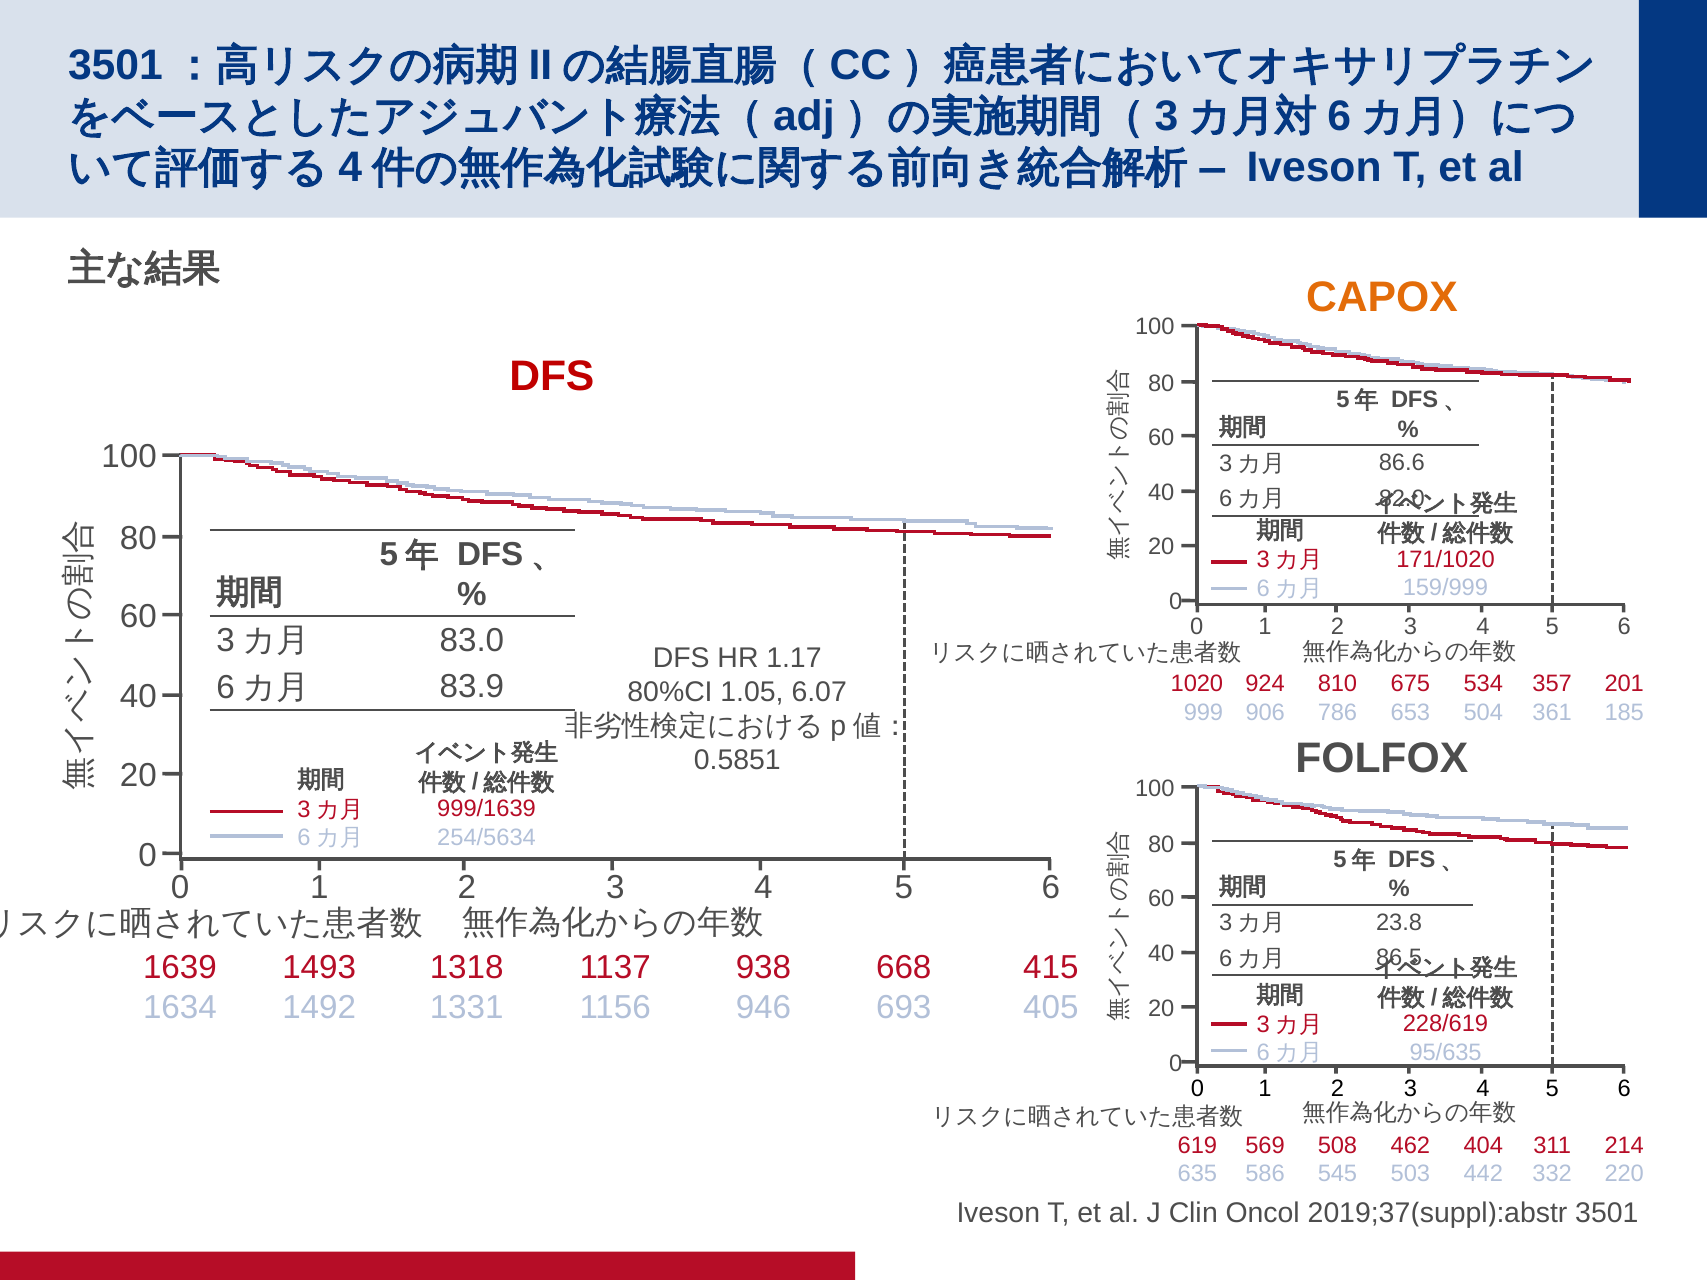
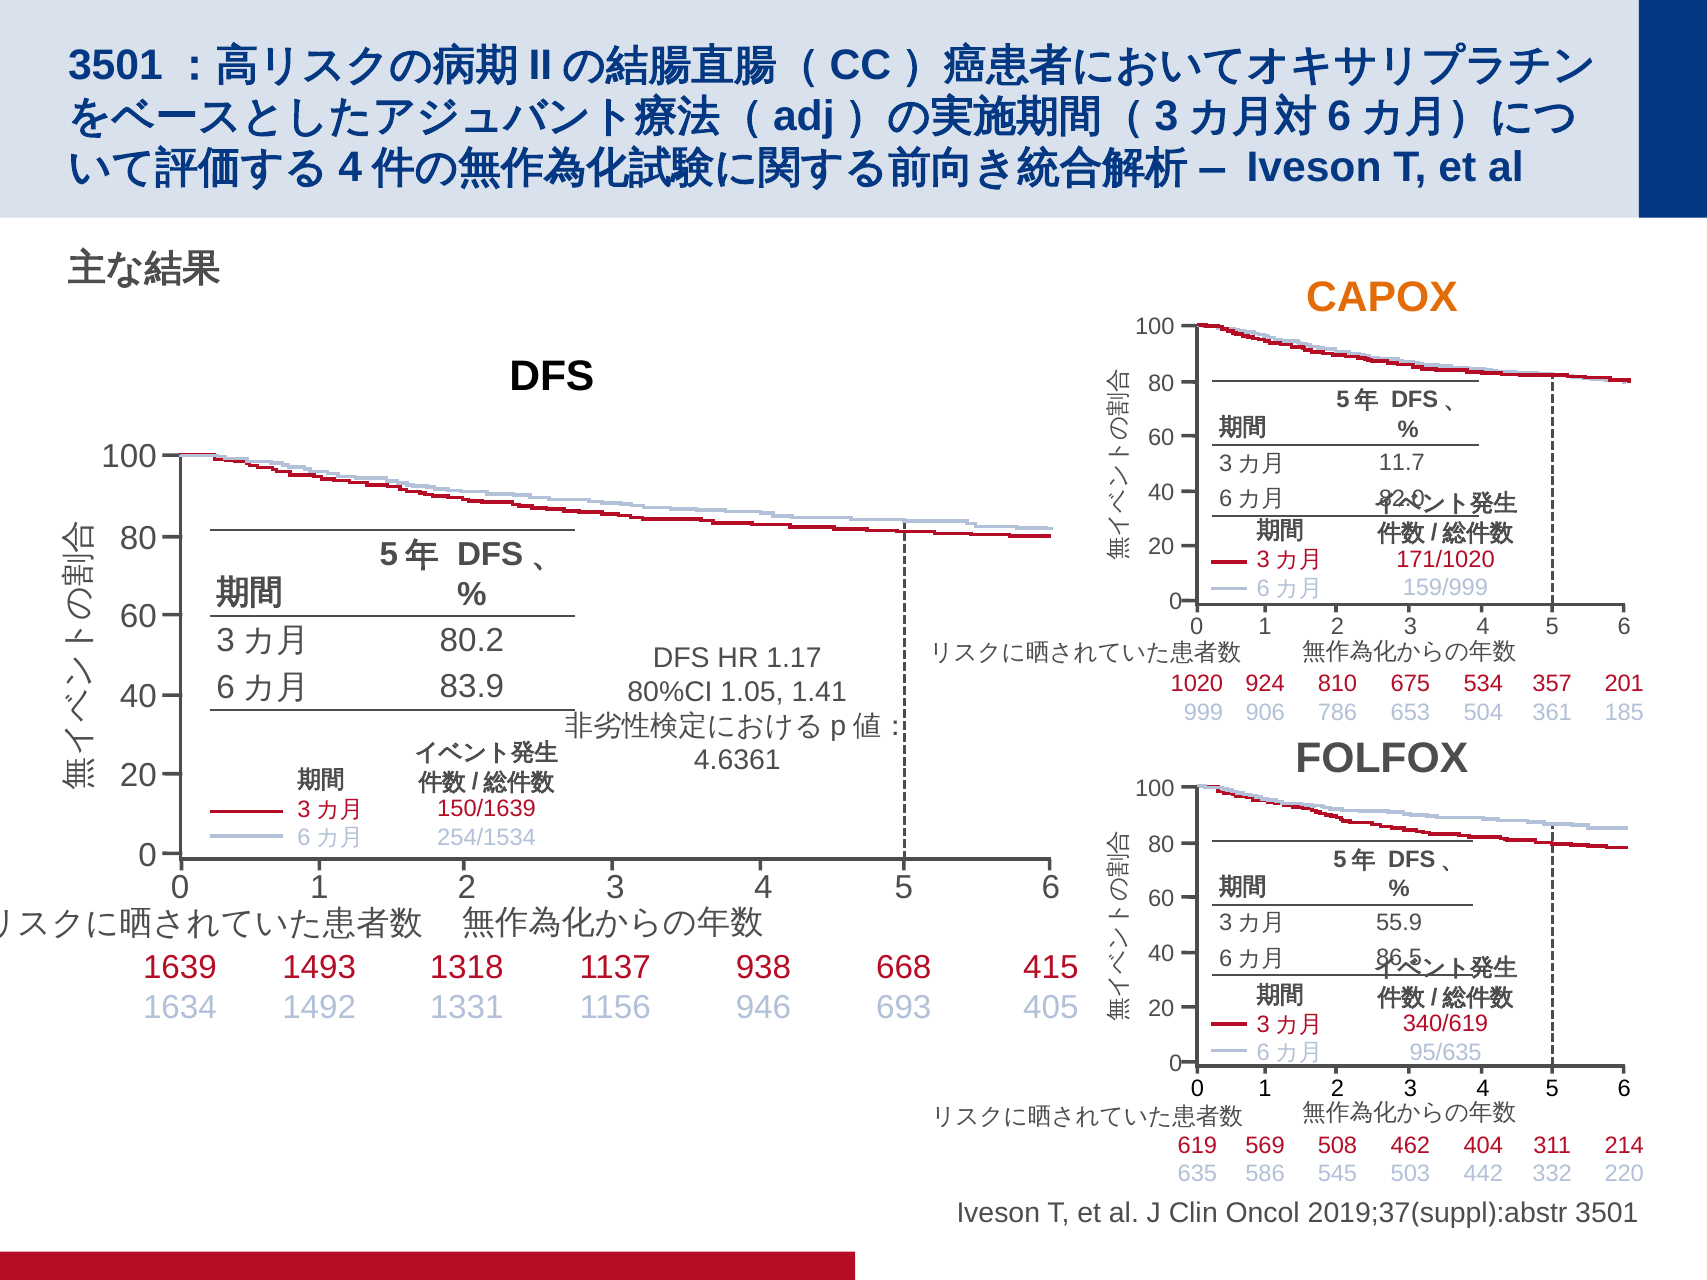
DFS colour: red -> black (552, 377)
86.6: 86.6 -> 11.7 (1402, 463)
83.0: 83.0 -> 80.2 (472, 640)
6.07: 6.07 -> 1.41 (819, 692)
0.5851: 0.5851 -> 4.6361 (737, 760)
999/1639: 999/1639 -> 150/1639 (487, 809)
254/5634: 254/5634 -> 254/1534 (487, 838)
23.8: 23.8 -> 55.9 (1399, 923)
228/619: 228/619 -> 340/619 (1445, 1024)
